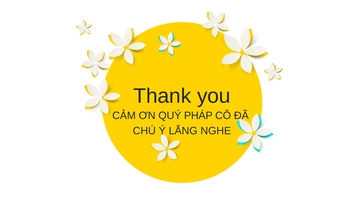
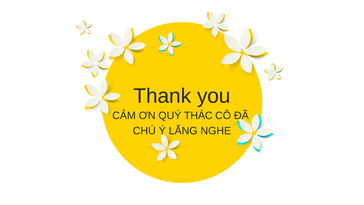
PHÁP: PHÁP -> THÁC (198, 115)
